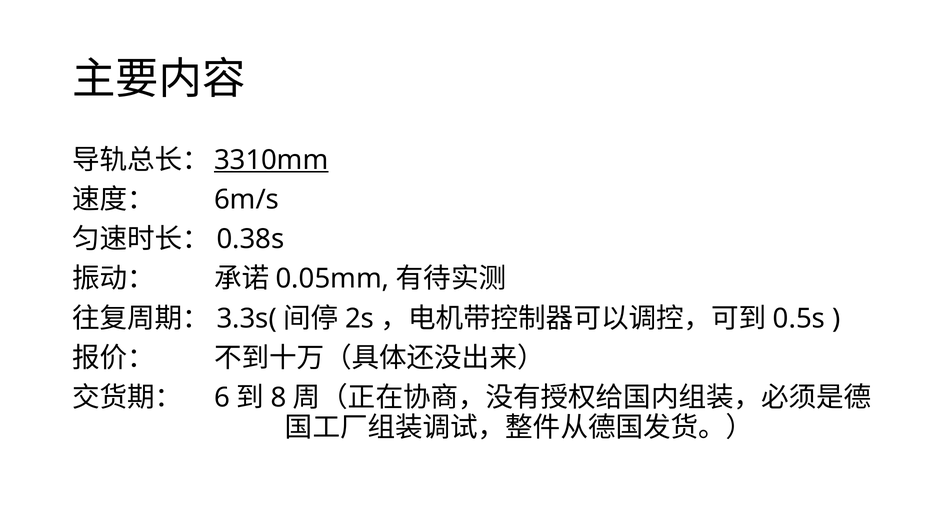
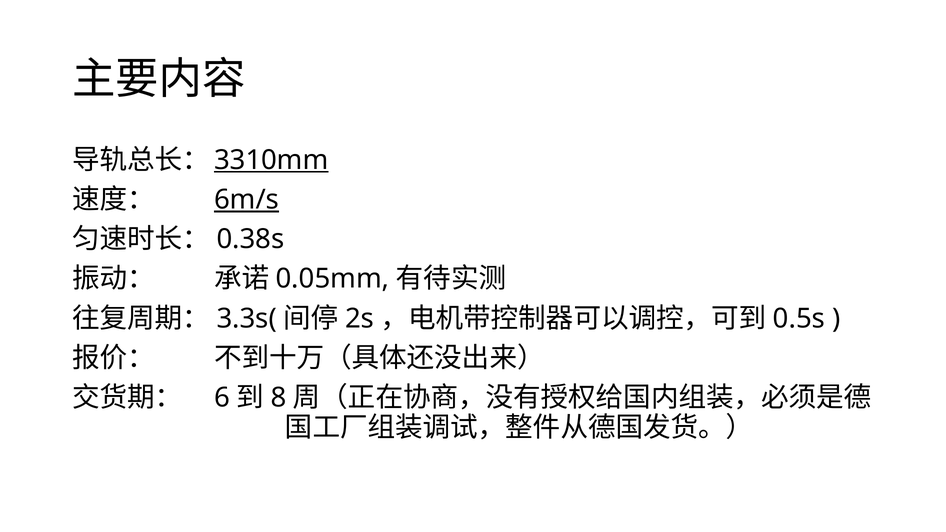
6m/s underline: none -> present (246, 200)
